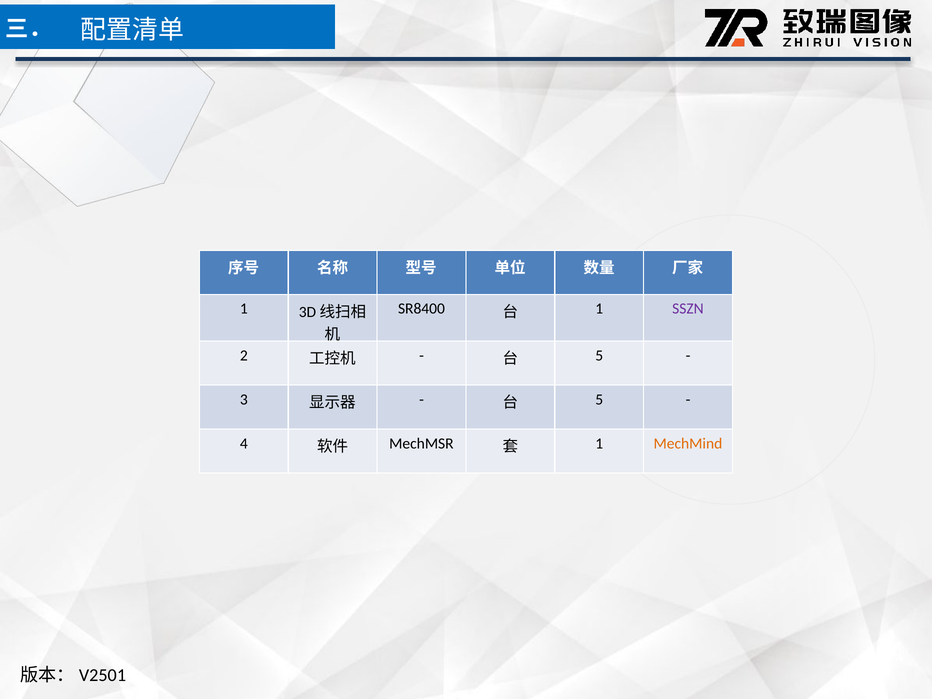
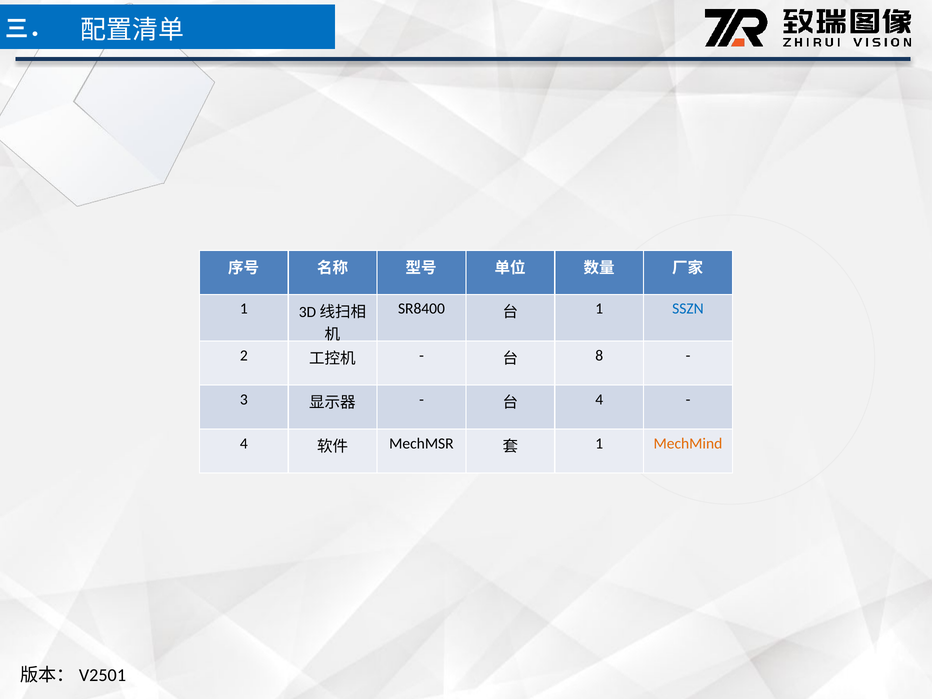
SSZN colour: purple -> blue (688, 309)
5: 5 -> 8 (599, 355)
5: 5 -> 4 (599, 399)
